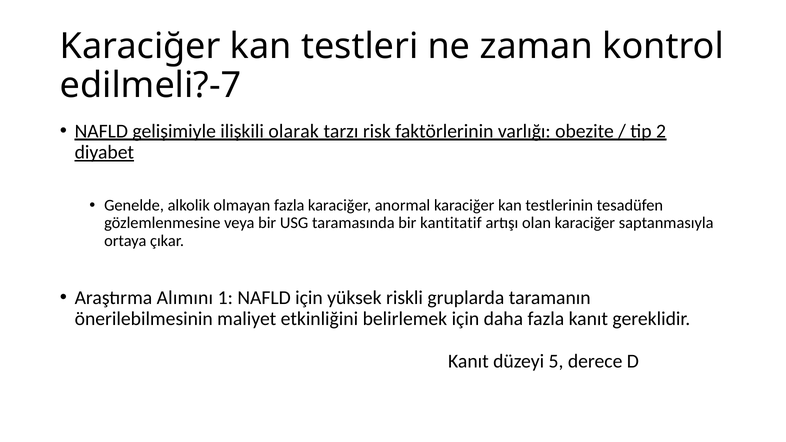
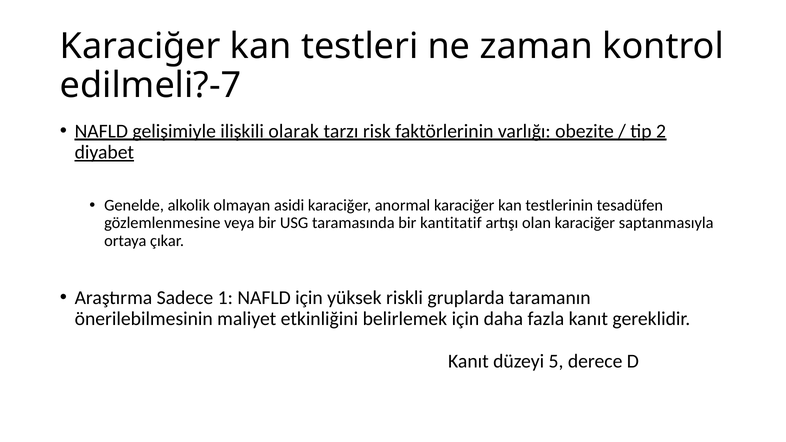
olmayan fazla: fazla -> asidi (289, 205)
Alımını: Alımını -> Sadece (185, 298)
